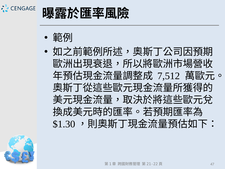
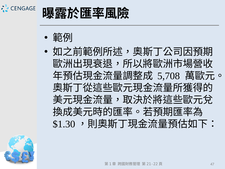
7,512: 7,512 -> 5,708 (169, 76)
